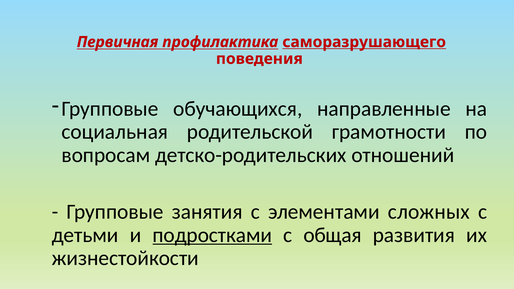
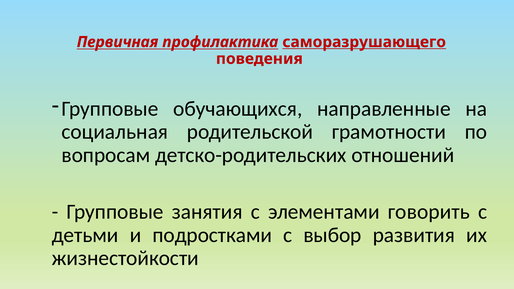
сложных: сложных -> говорить (429, 212)
подростками underline: present -> none (212, 235)
общая: общая -> выбор (332, 235)
